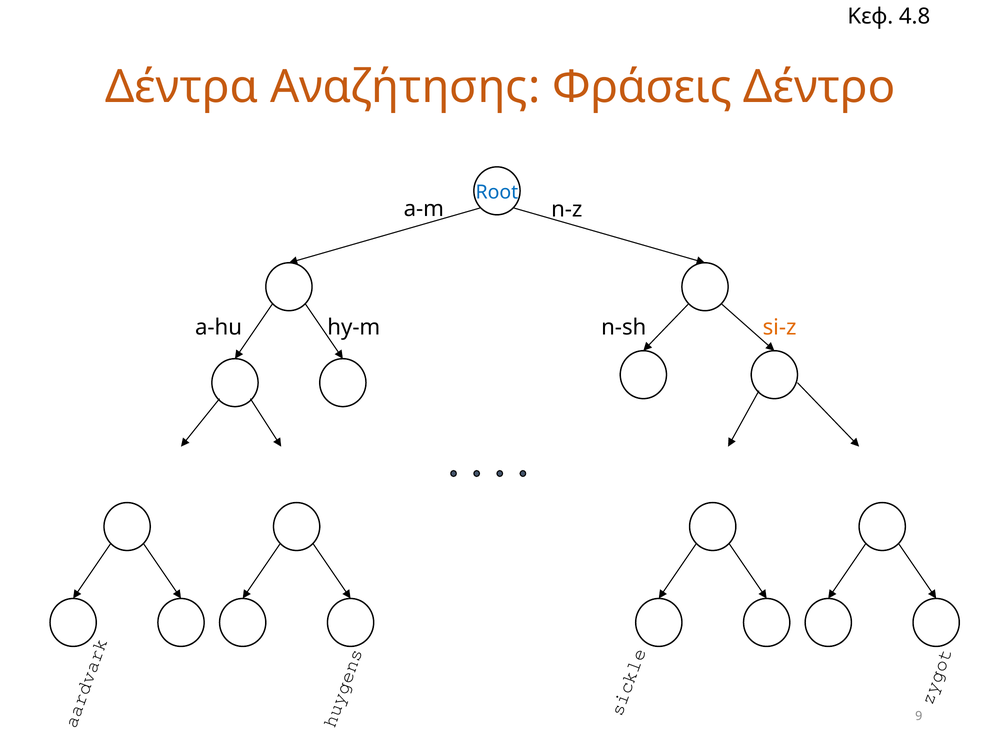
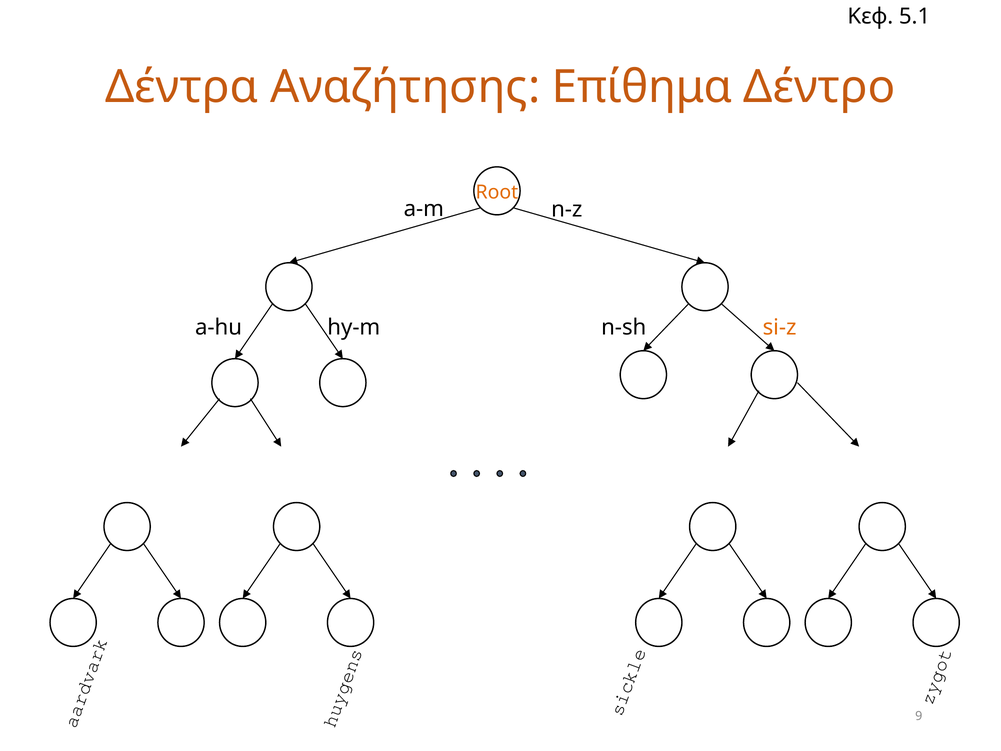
4.8: 4.8 -> 5.1 (915, 16)
Φράσεις: Φράσεις -> Επίθημα (642, 87)
Root colour: blue -> orange (497, 192)
